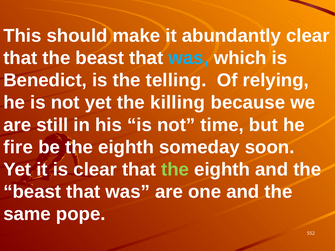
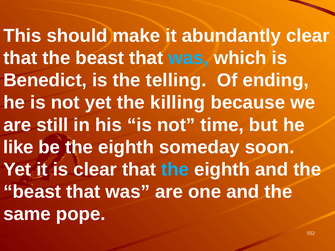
relying: relying -> ending (276, 80)
fire: fire -> like (18, 147)
the colour: light green -> light blue (175, 170)
